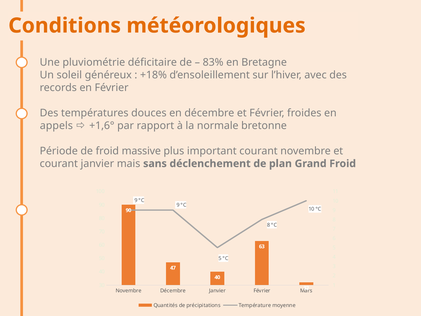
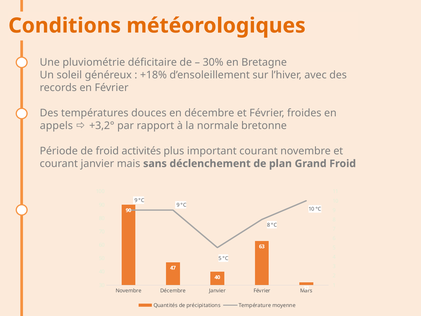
83%: 83% -> 30% (213, 62)
+1,6°: +1,6° -> +3,2° (102, 126)
massive: massive -> activités (141, 151)
